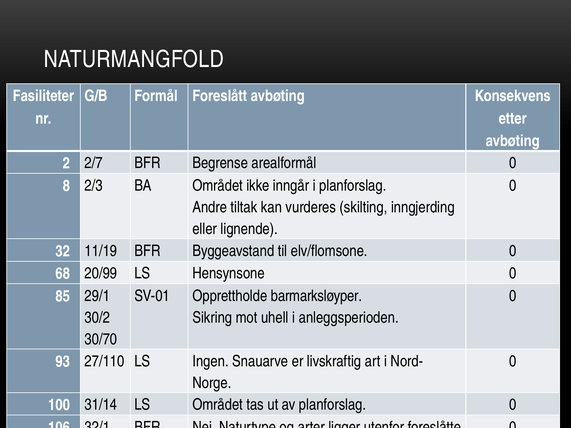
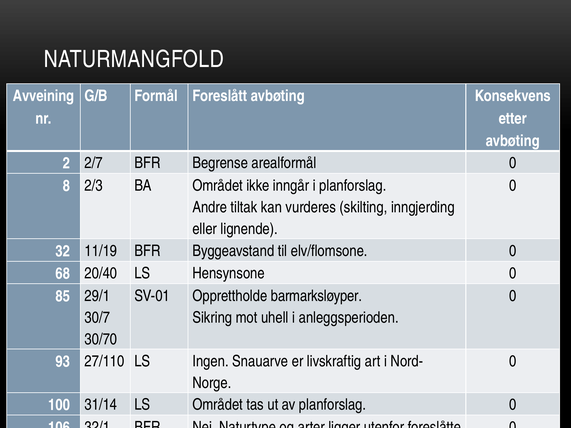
Fasiliteter: Fasiliteter -> Avveining (44, 96)
20/99: 20/99 -> 20/40 (101, 274)
30/2: 30/2 -> 30/7 (97, 318)
